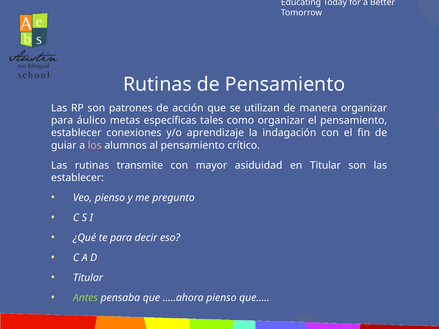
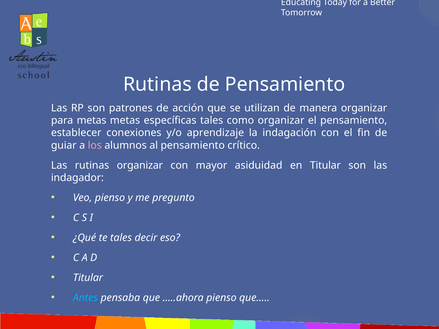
para áulico: áulico -> metas (92, 121)
rutinas transmite: transmite -> organizar (140, 165)
establecer: establecer -> indagador (77, 178)
te para: para -> tales (121, 238)
Antes colour: light green -> light blue (85, 298)
